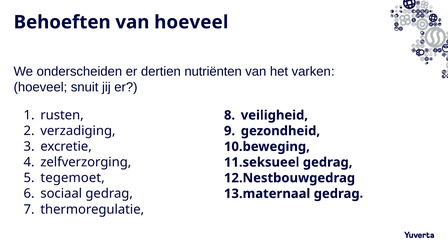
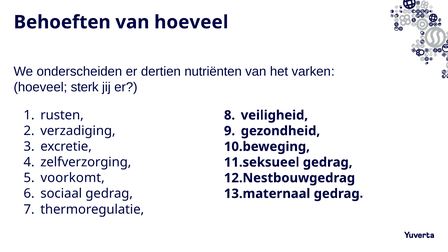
snuit: snuit -> sterk (85, 87)
tegemoet: tegemoet -> voorkomt (73, 178)
